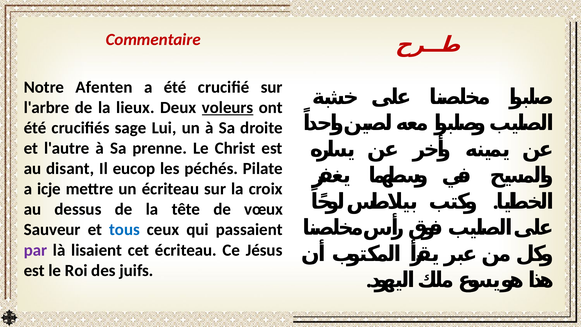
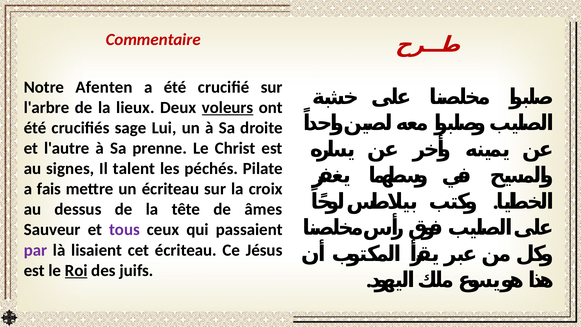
disant: disant -> signes (70, 169)
eucop: eucop -> talent (134, 169)
icje: icje -> fais (49, 189)
vœux: vœux -> âmes (263, 209)
tous colour: blue -> purple (124, 230)
Roi underline: none -> present (76, 270)
